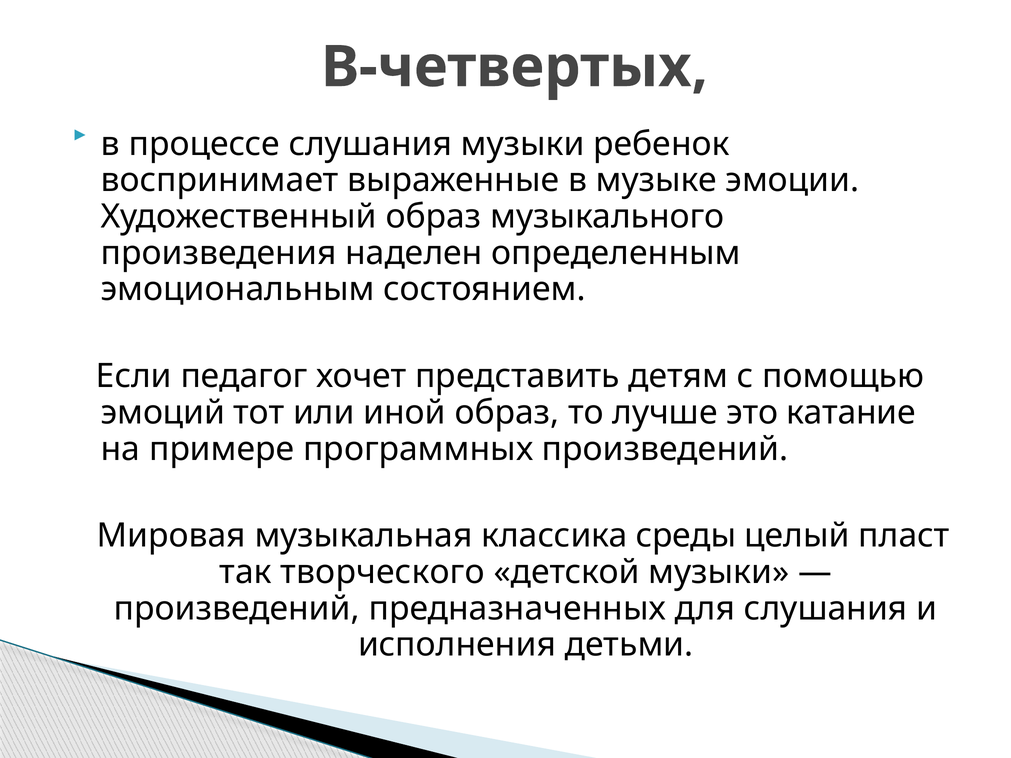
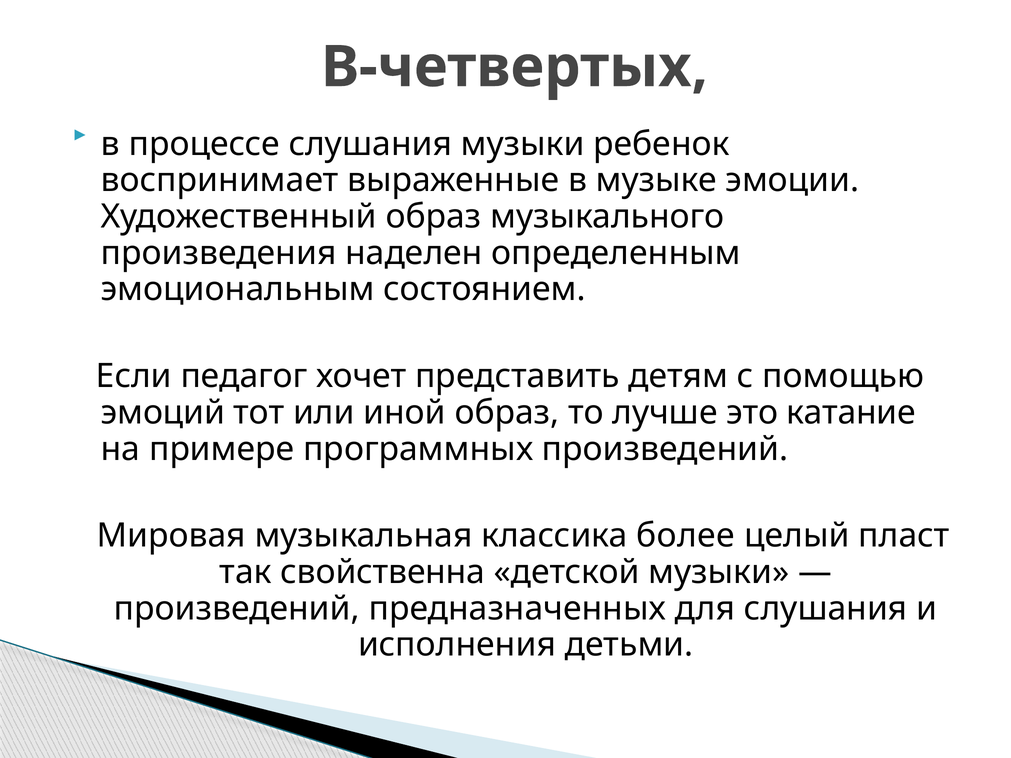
среды: среды -> более (686, 536)
творческого: творческого -> свойственна (383, 572)
